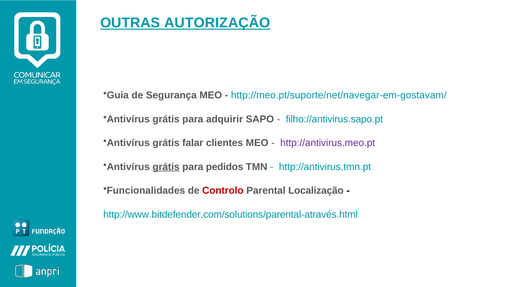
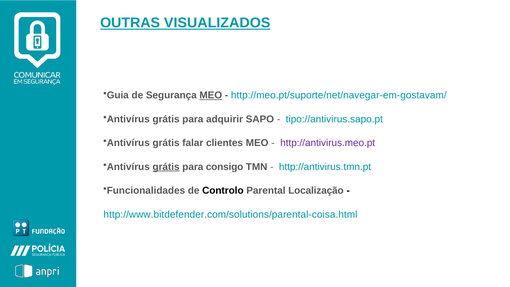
AUTORIZAÇÃO: AUTORIZAÇÃO -> VISUALIZADOS (217, 23)
MEO underline: none -> present (211, 95)
filho://antivirus.sapo.pt: filho://antivirus.sapo.pt -> tipo://antivirus.sapo.pt (334, 119)
pedidos: pedidos -> consigo (225, 167)
Controlo colour: red -> black (223, 191)
http://www.bitdefender.com/solutions/parental-através.html: http://www.bitdefender.com/solutions/parental-através.html -> http://www.bitdefender.com/solutions/parental-coisa.html (230, 214)
